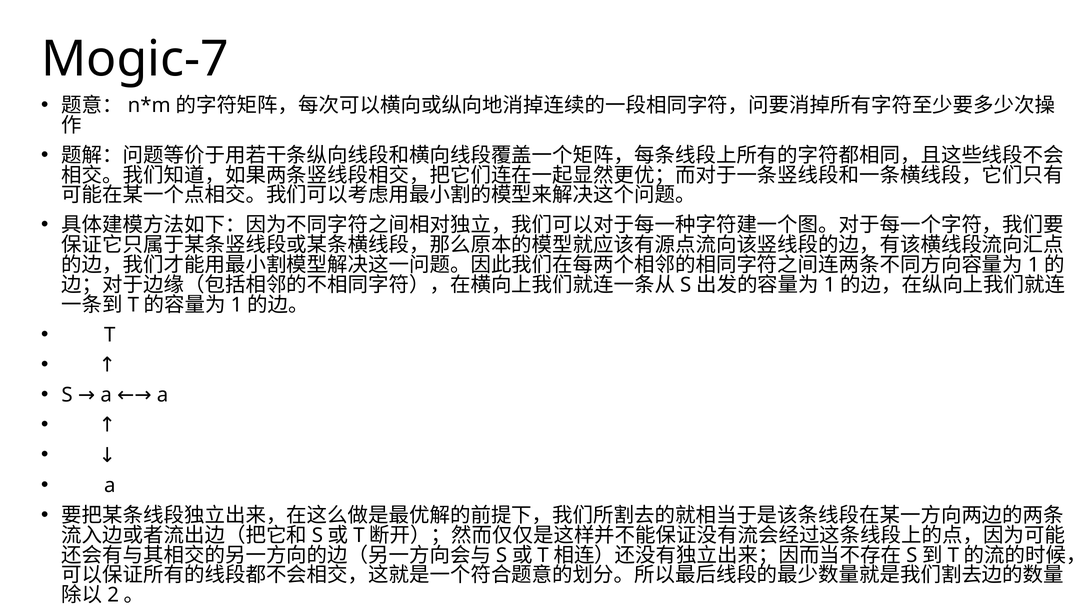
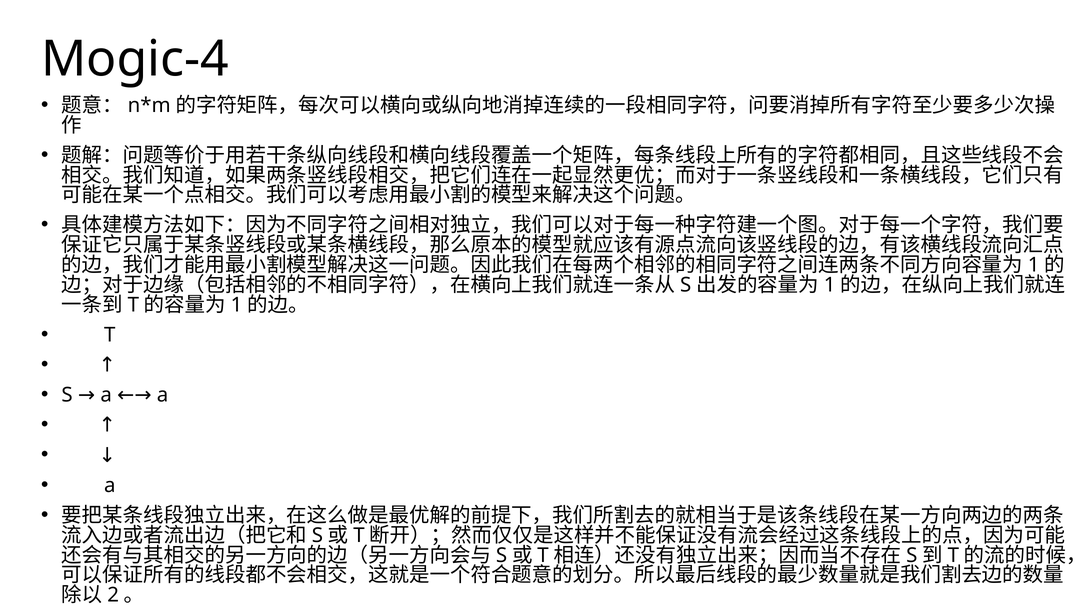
Mogic-7: Mogic-7 -> Mogic-4 (135, 59)
